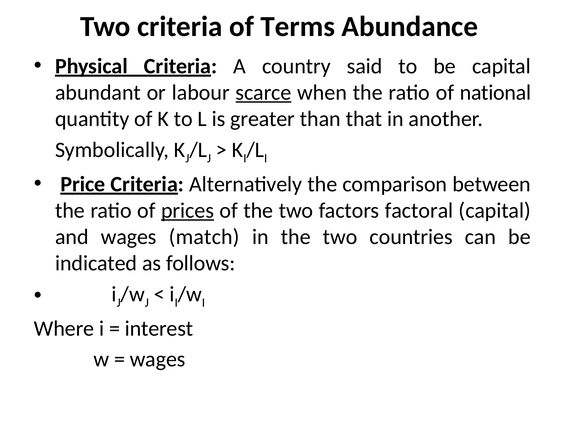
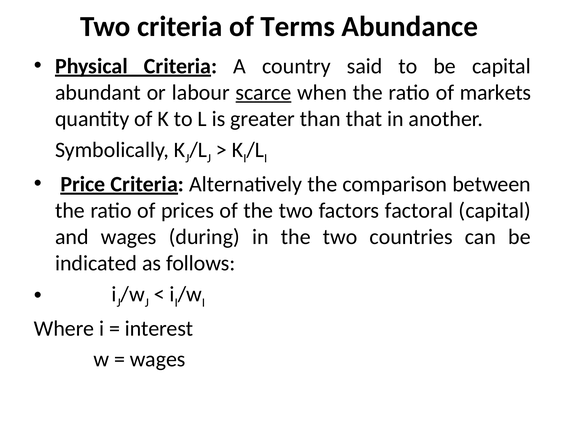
national: national -> markets (495, 92)
prices underline: present -> none (188, 210)
match: match -> during (204, 237)
